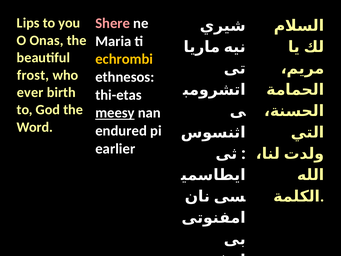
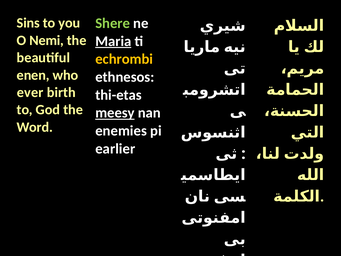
Lips: Lips -> Sins (28, 23)
Shere colour: pink -> light green (113, 23)
Onas: Onas -> Nemi (47, 40)
Maria underline: none -> present (113, 41)
frost: frost -> enen (33, 75)
endured: endured -> enemies (121, 131)
